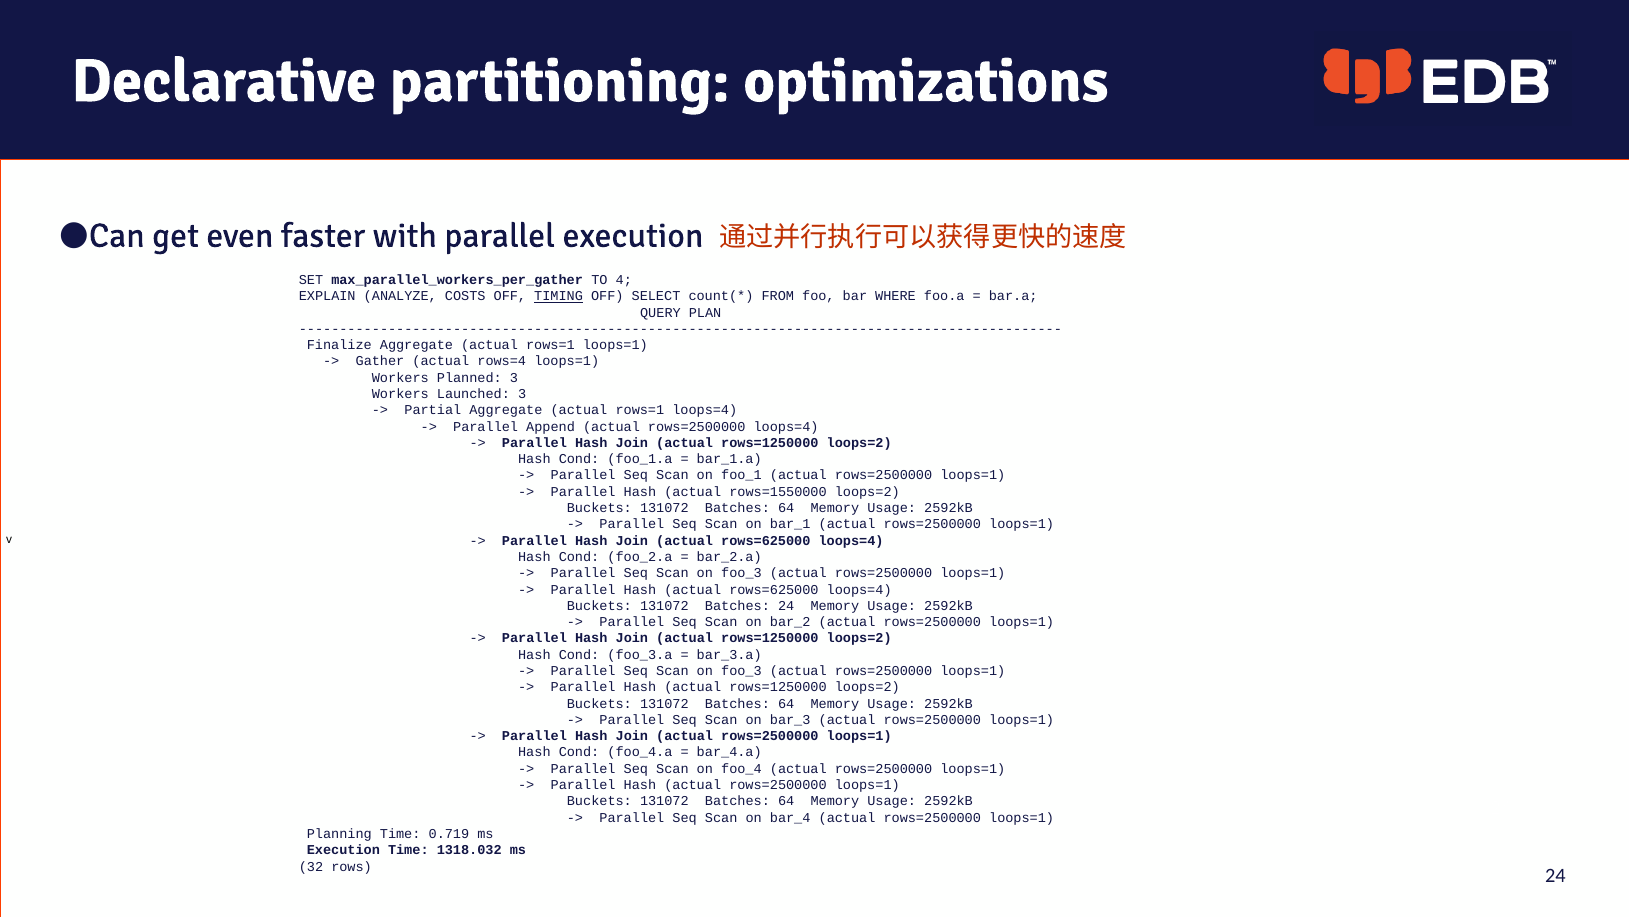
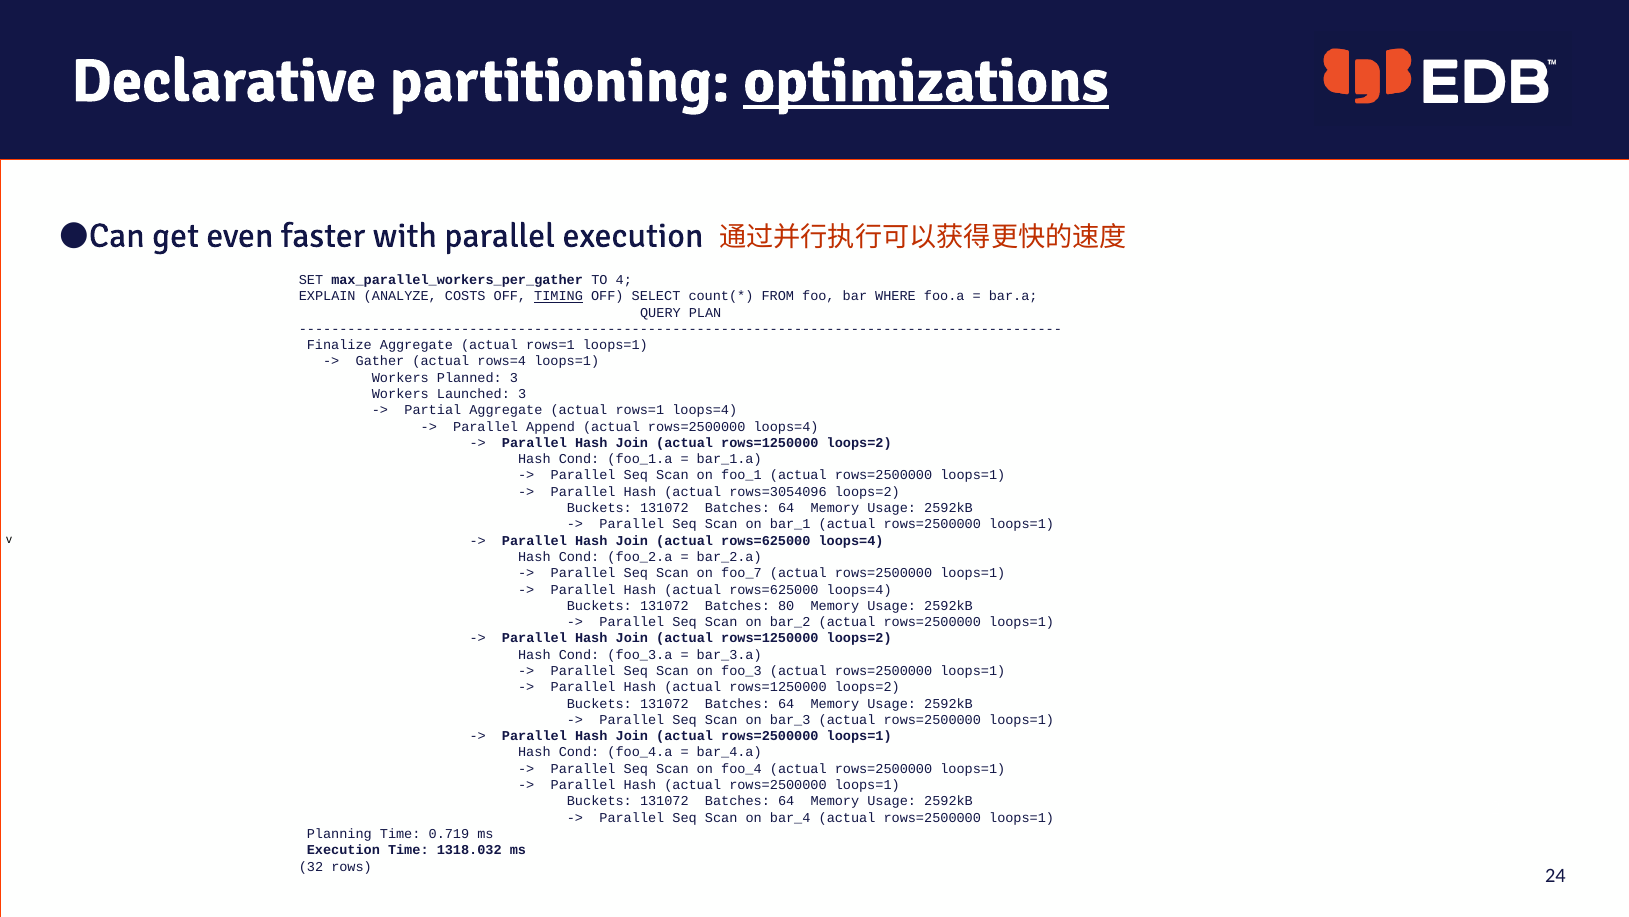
optimizations underline: none -> present (926, 81)
rows=1550000: rows=1550000 -> rows=3054096 (778, 492)
foo_3: foo_3 -> foo_7 (741, 573)
Batches 24: 24 -> 80 (786, 606)
